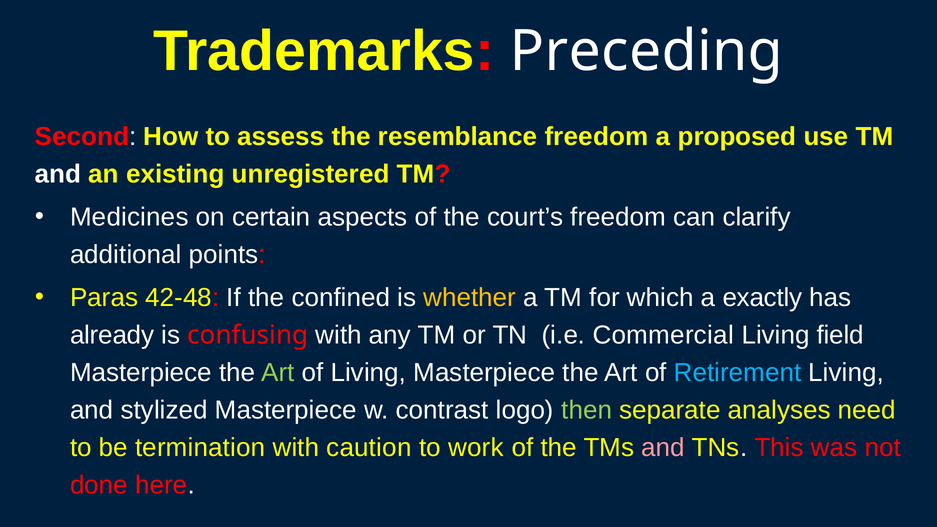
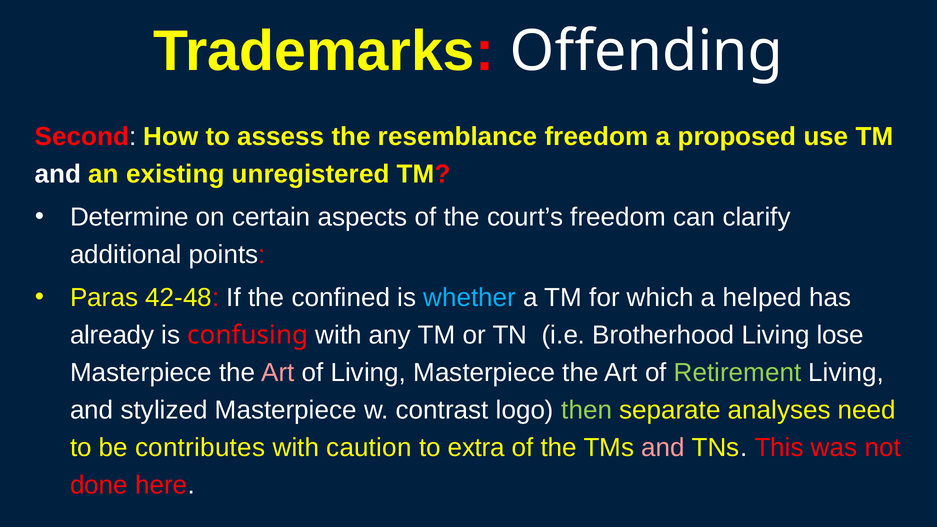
Preceding: Preceding -> Offending (647, 51)
Medicines: Medicines -> Determine (130, 217)
whether colour: yellow -> light blue (470, 298)
exactly: exactly -> helped (762, 298)
Commercial: Commercial -> Brotherhood (663, 335)
field: field -> lose (840, 335)
Art colour: light green -> pink (278, 373)
Retirement colour: light blue -> light green (738, 373)
termination: termination -> contributes (200, 448)
work: work -> extra (476, 448)
